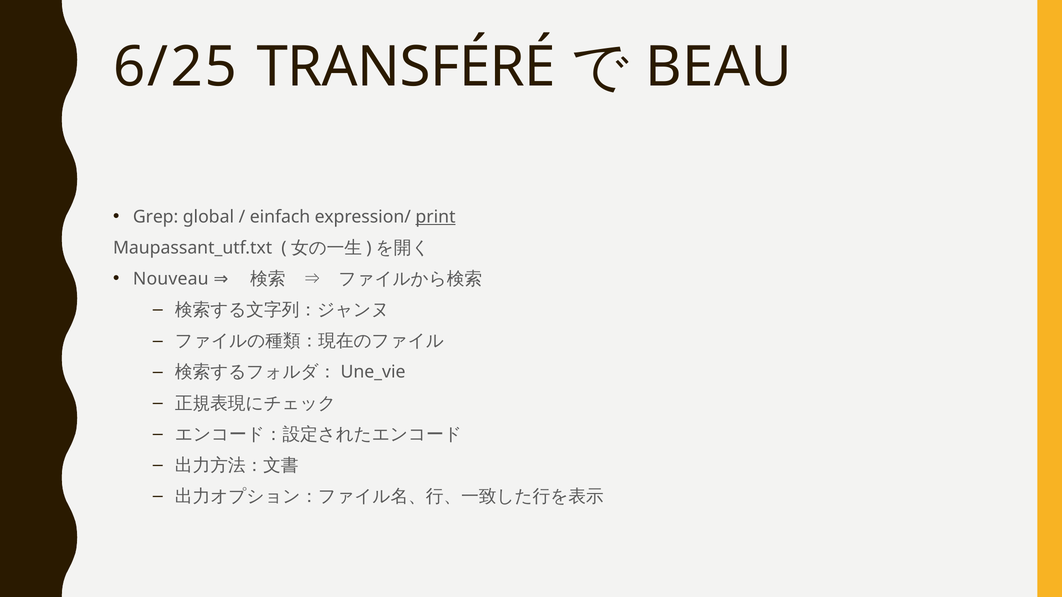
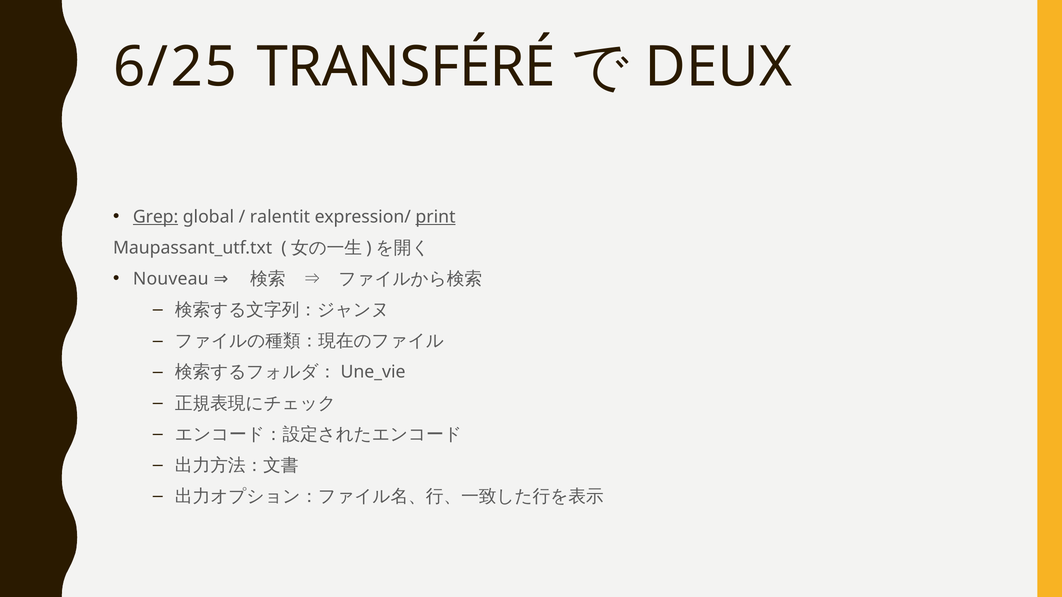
BEAU: BEAU -> DEUX (719, 67)
Grep underline: none -> present (156, 217)
einfach: einfach -> ralentit (280, 217)
